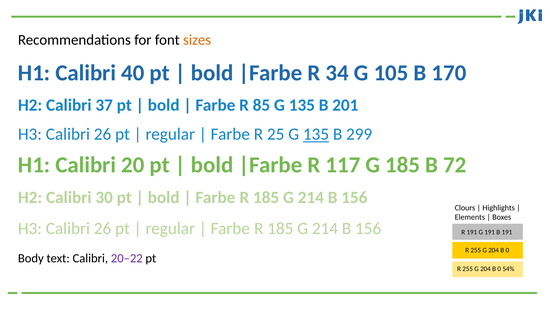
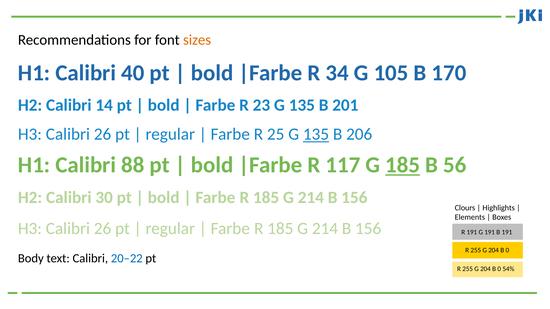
37: 37 -> 14 (104, 105)
85: 85 -> 23 (261, 105)
299: 299 -> 206 (359, 134)
20: 20 -> 88 (133, 165)
185 underline: none -> present (403, 165)
72: 72 -> 56 (455, 165)
20–22 colour: purple -> blue (127, 259)
